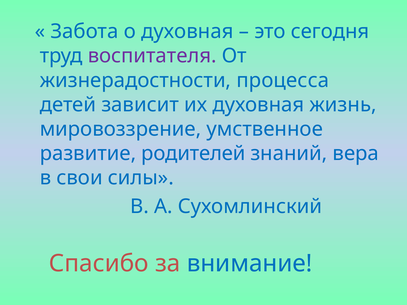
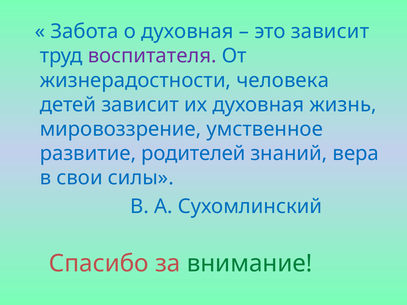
это сегодня: сегодня -> зависит (330, 32)
процесса: процесса -> человека (283, 80)
внимание colour: blue -> green (250, 264)
